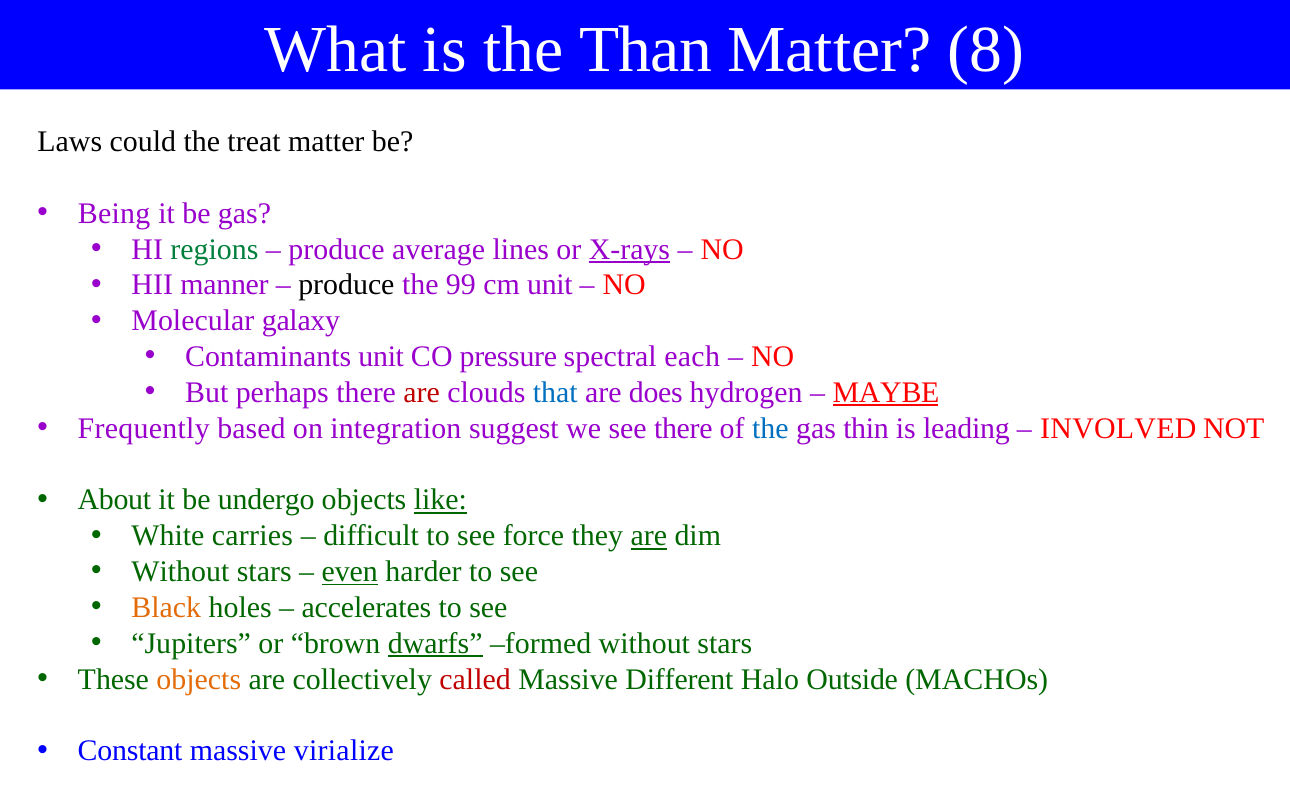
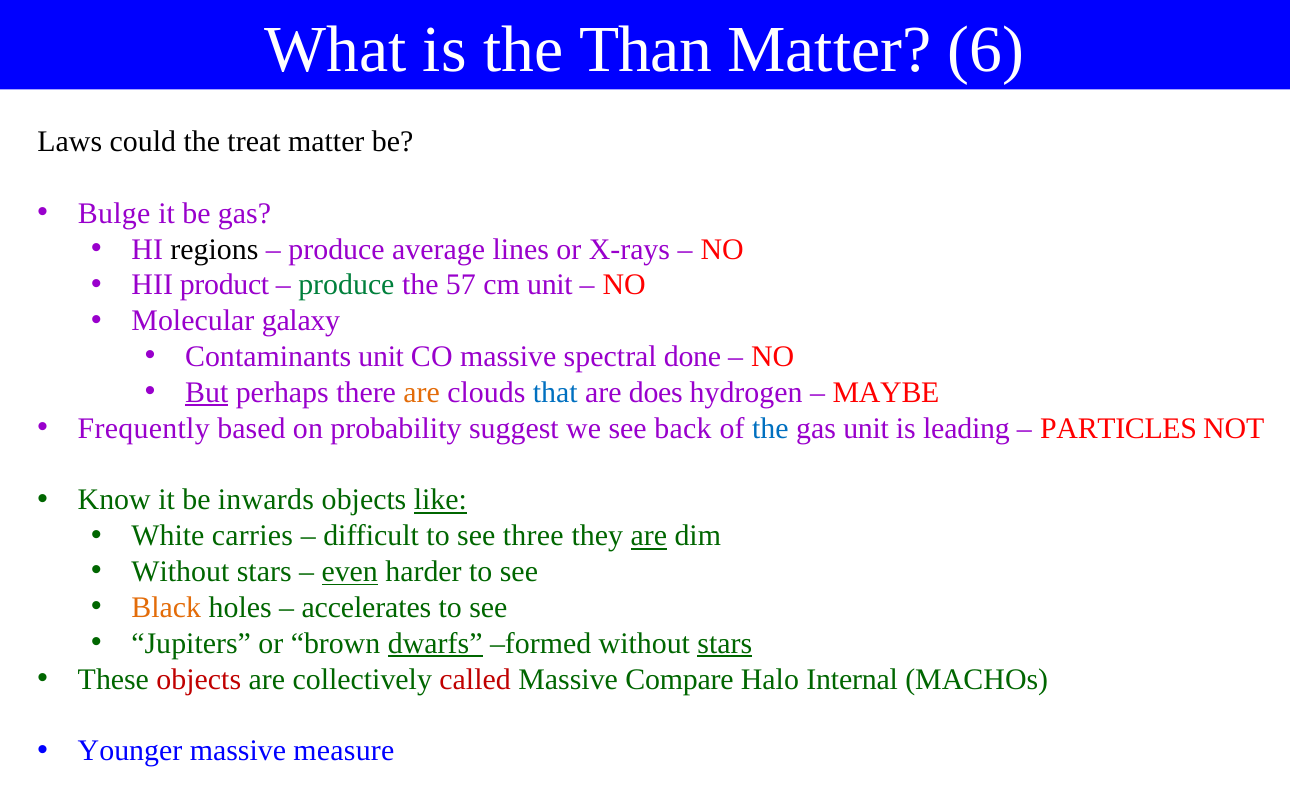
8: 8 -> 6 (986, 49)
Being: Being -> Bulge (114, 213)
regions colour: green -> black (214, 249)
X-rays underline: present -> none (629, 249)
manner: manner -> product (225, 285)
produce colour: black -> green (346, 285)
99: 99 -> 57 (461, 285)
CO pressure: pressure -> massive (508, 357)
each: each -> done (692, 357)
But underline: none -> present (207, 393)
are colour: red -> orange (422, 393)
MAYBE underline: present -> none (886, 393)
integration: integration -> probability (396, 429)
see there: there -> back (683, 429)
gas thin: thin -> unit (866, 429)
INVOLVED: INVOLVED -> PARTICLES (1119, 429)
About: About -> Know (114, 500)
undergo: undergo -> inwards (266, 500)
force: force -> three (533, 536)
stars underline: none -> present (725, 644)
objects colour: orange -> red (199, 679)
Different: Different -> Compare (679, 679)
Outside: Outside -> Internal (852, 679)
Constant: Constant -> Younger (130, 751)
virialize: virialize -> measure (344, 751)
